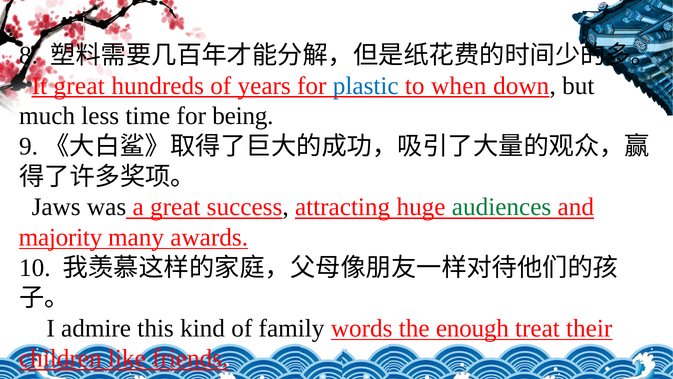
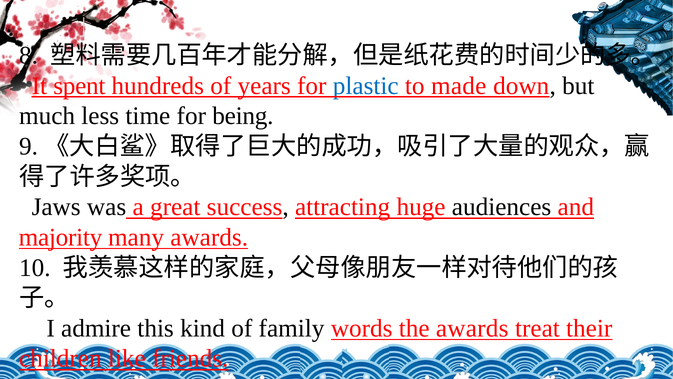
It great: great -> spent (79, 86)
when: when -> made (459, 86)
audiences colour: green -> black (502, 207)
the enough: enough -> awards (472, 328)
